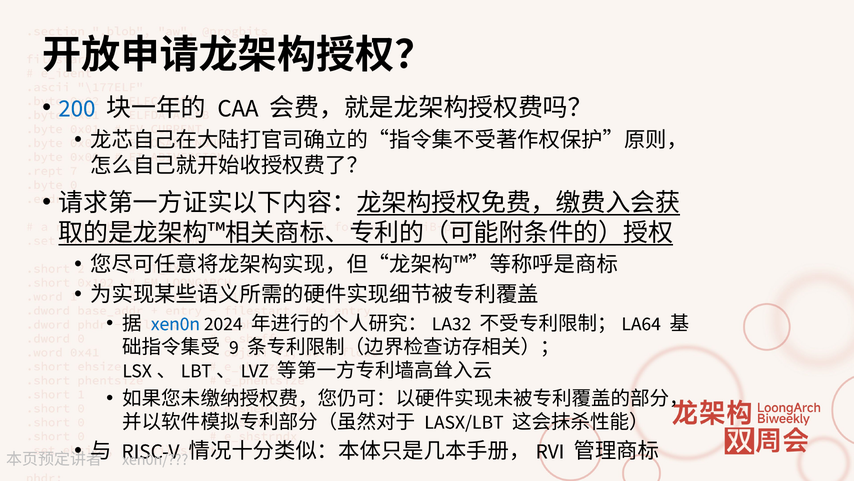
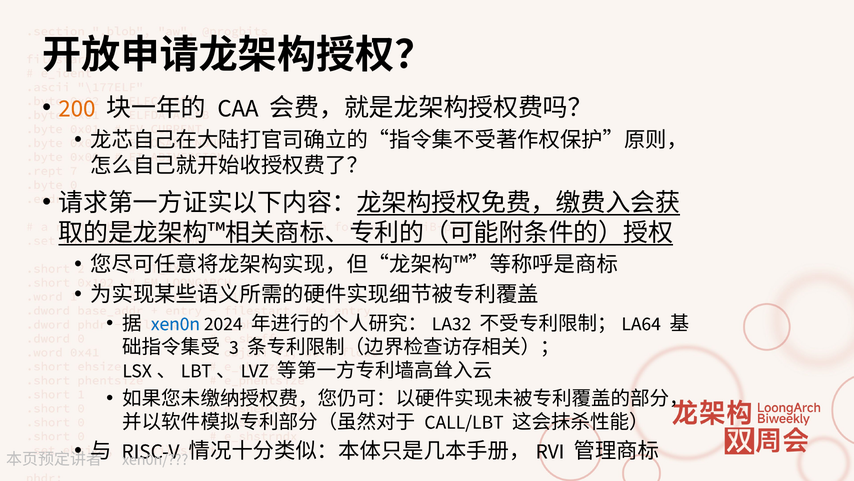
200 colour: blue -> orange (77, 108)
9: 9 -> 3 (234, 347)
LASX/LBT: LASX/LBT -> CALL/LBT (464, 422)
